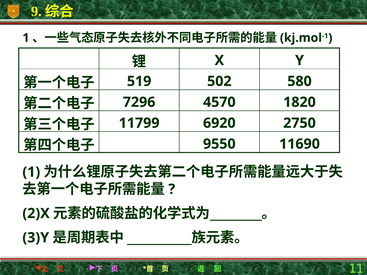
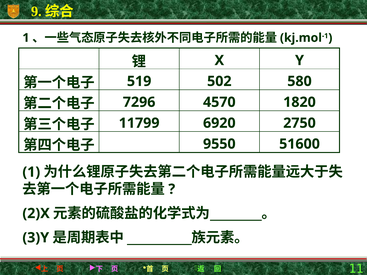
11690: 11690 -> 51600 (300, 144)
